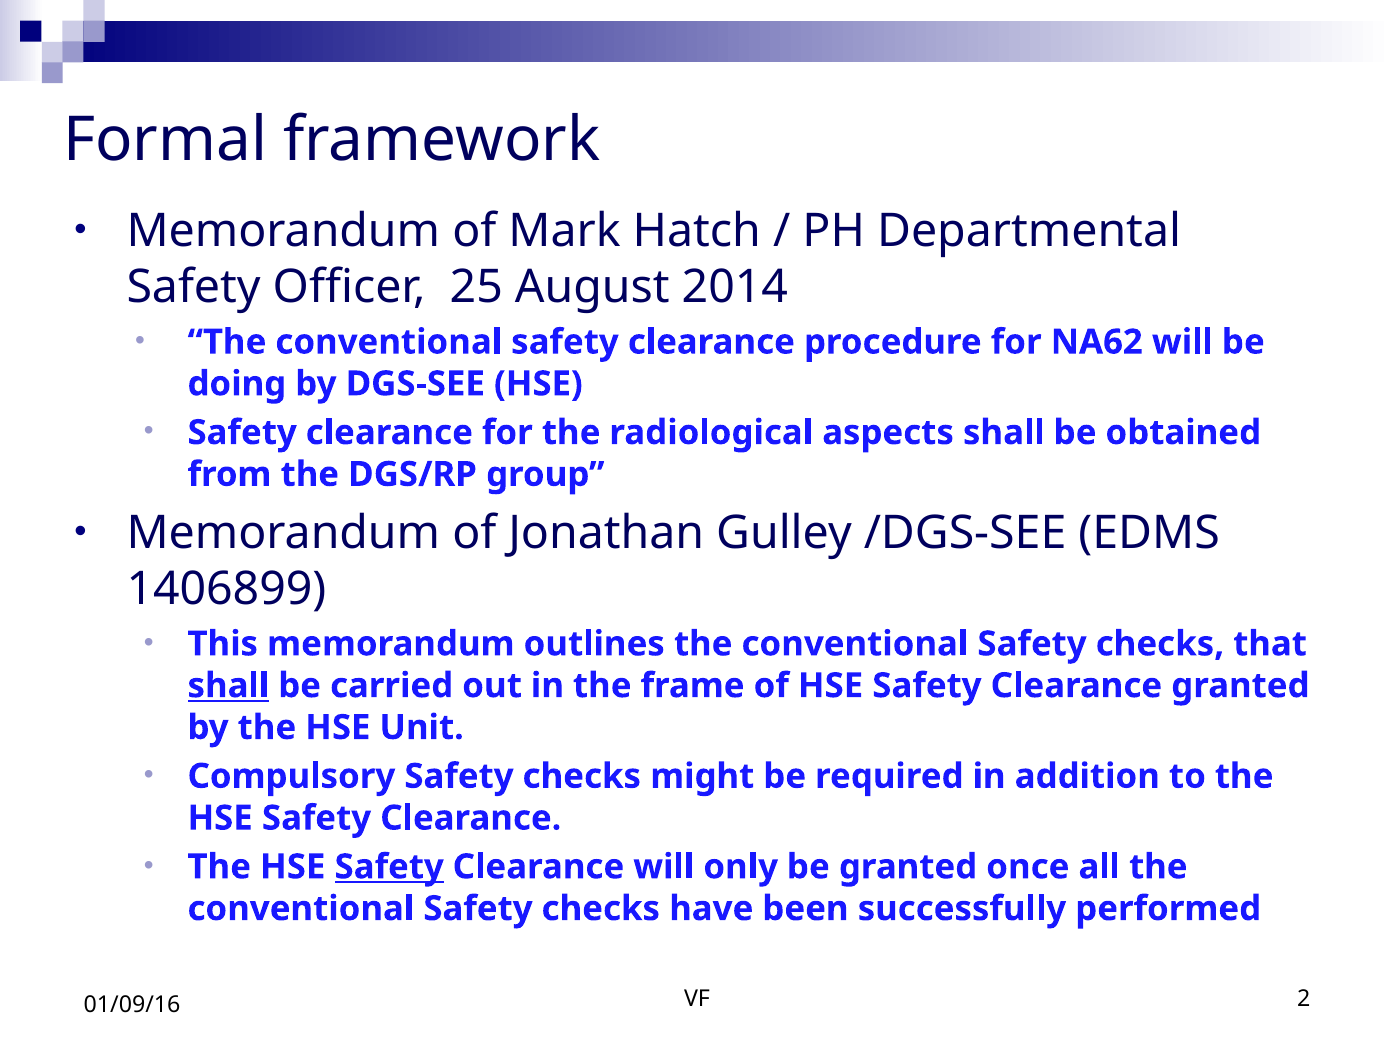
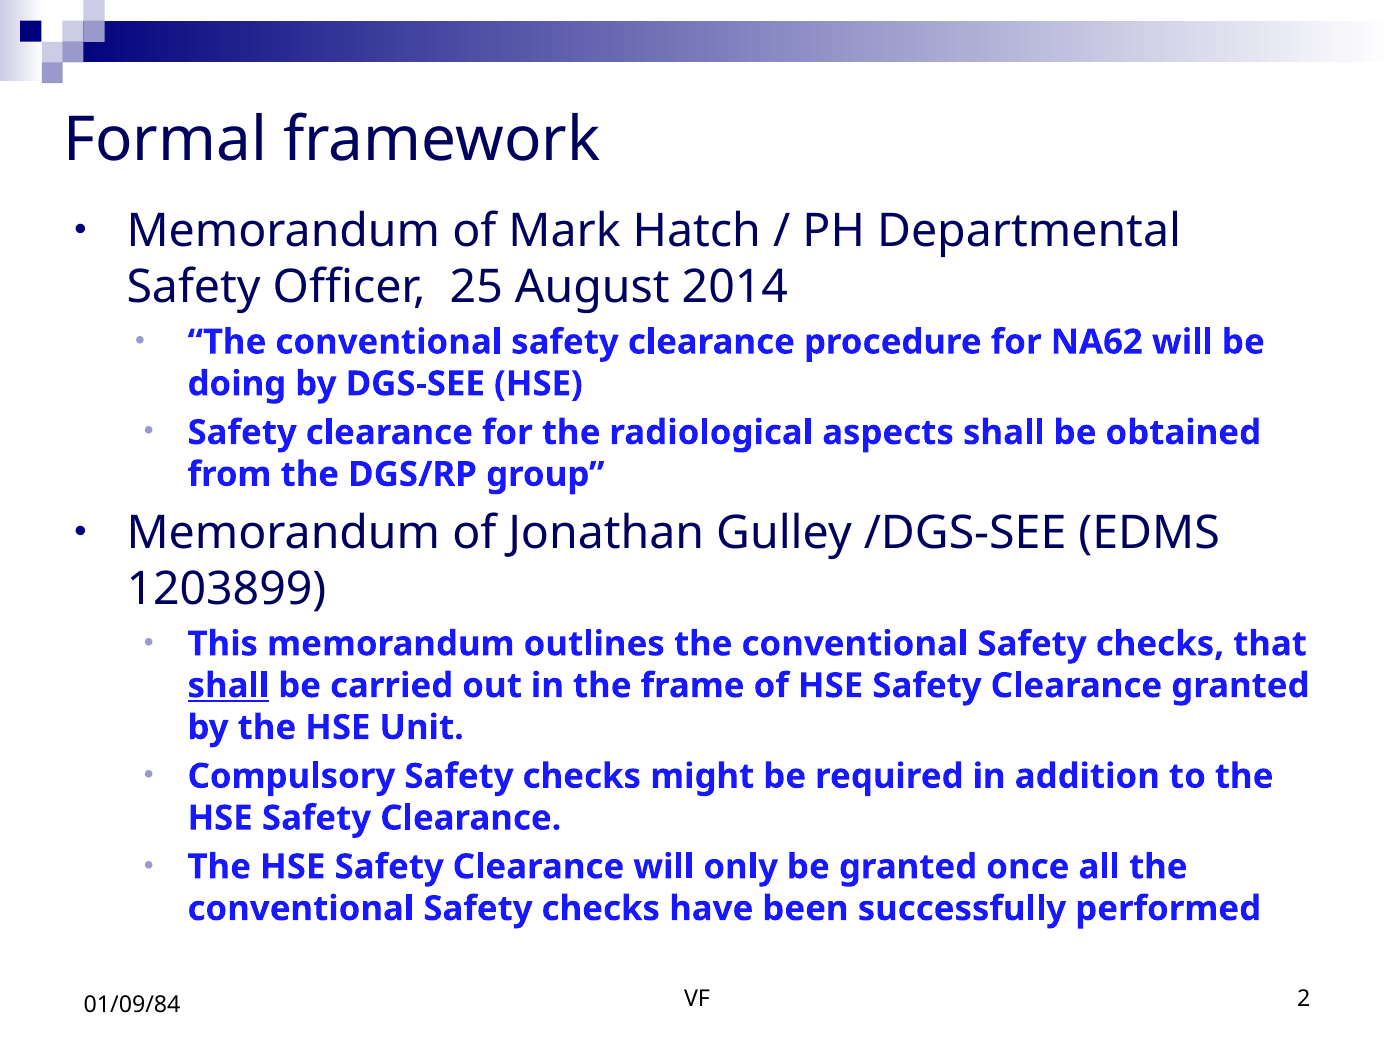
1406899: 1406899 -> 1203899 (226, 589)
Safety underline: present -> none (389, 867)
01/09/16: 01/09/16 -> 01/09/84 (132, 1005)
